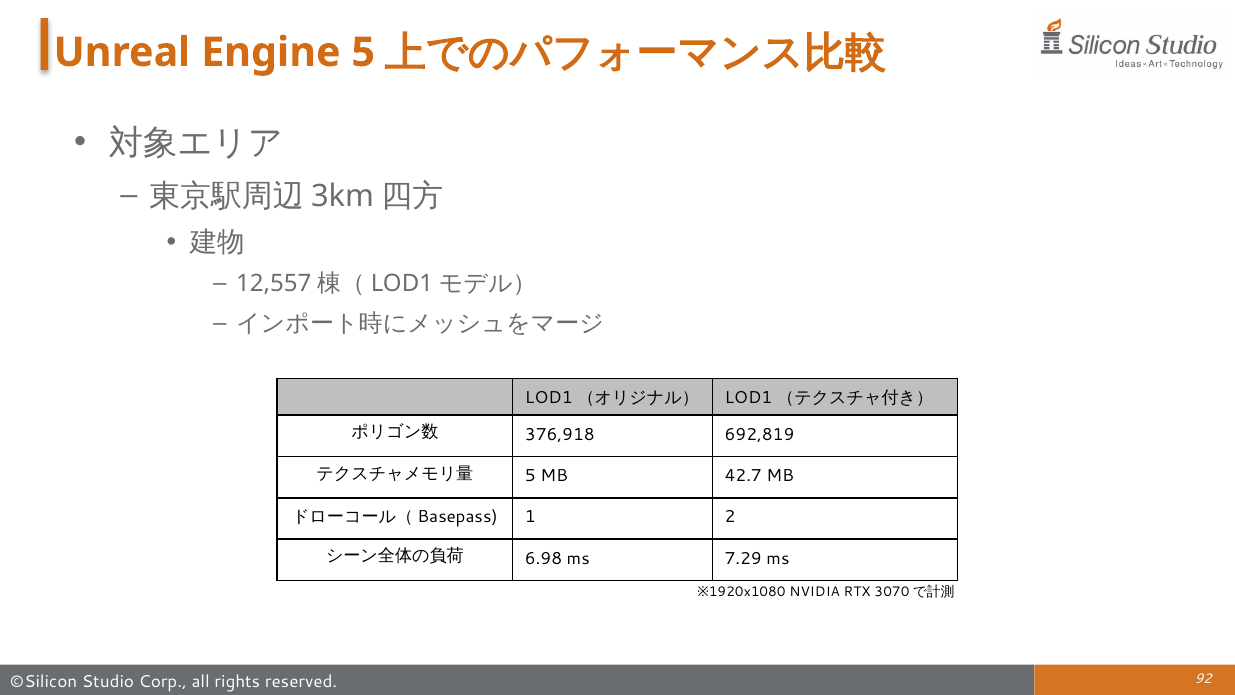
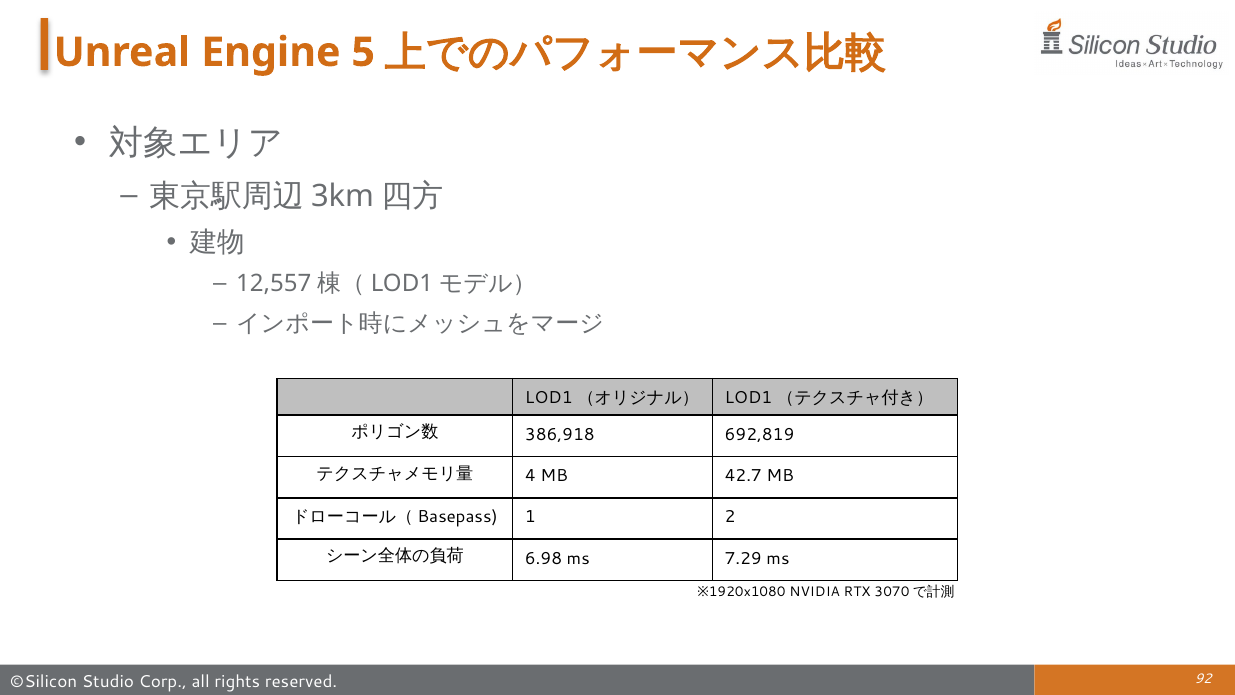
376,918: 376,918 -> 386,918 (560, 434)
5: 5 -> 4 (530, 476)
